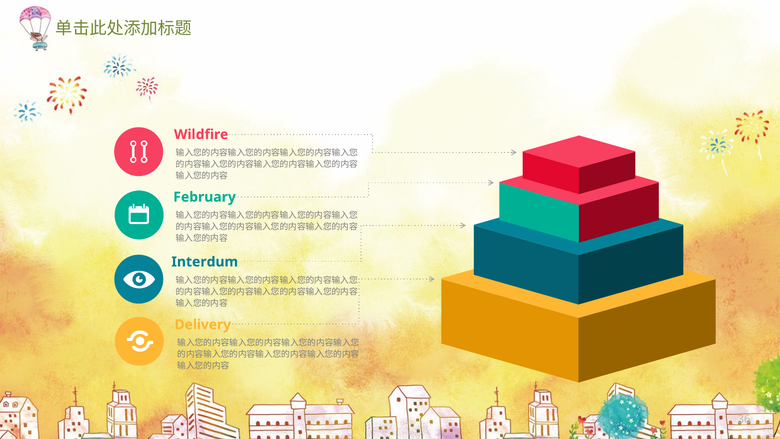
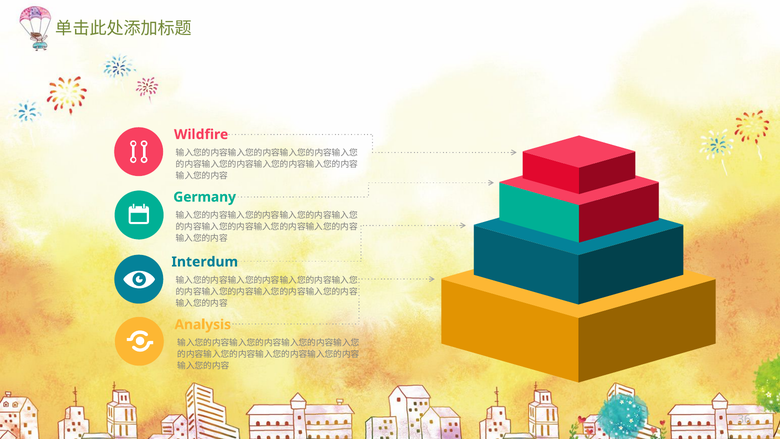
February: February -> Germany (205, 197)
Delivery: Delivery -> Analysis (203, 324)
